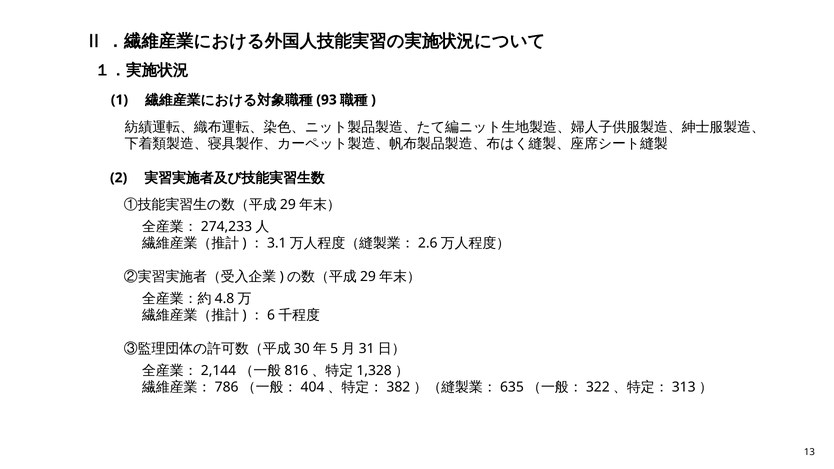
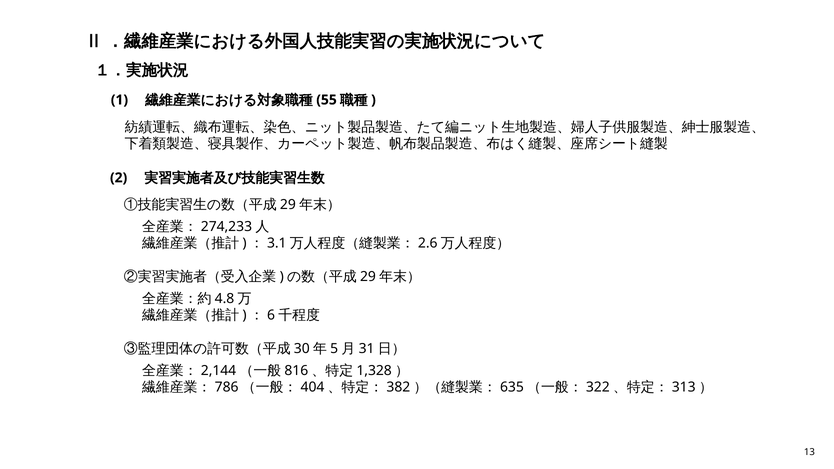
93: 93 -> 55 (327, 100)
